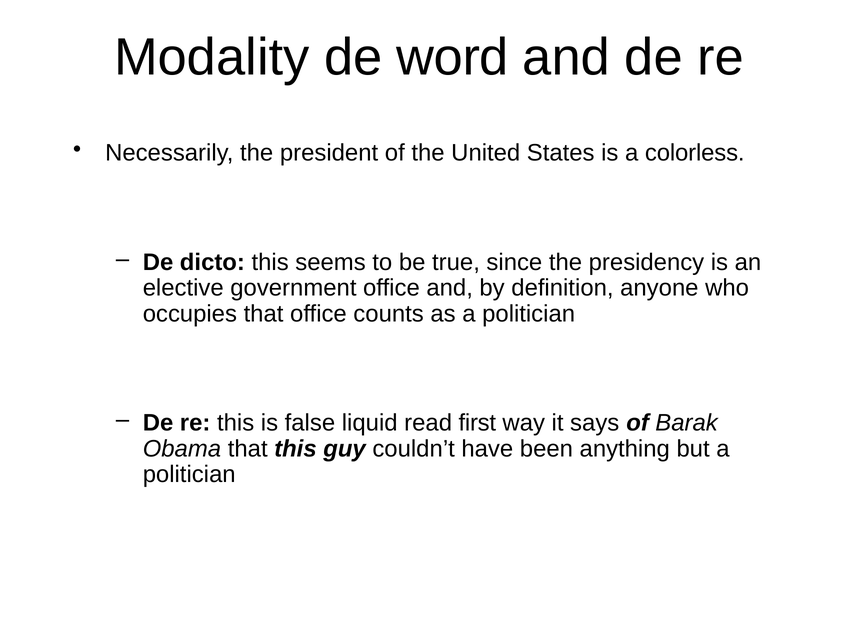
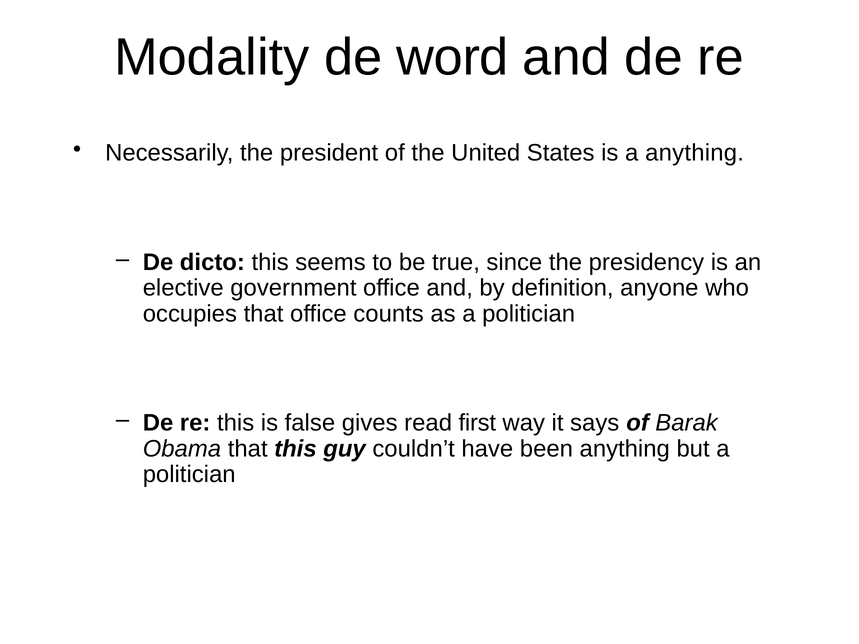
a colorless: colorless -> anything (695, 153)
liquid: liquid -> gives (370, 423)
